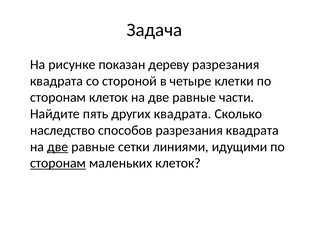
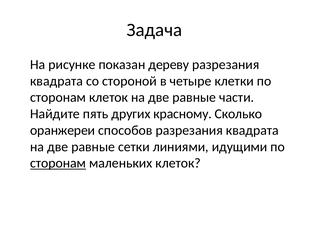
других квадрата: квадрата -> красному (183, 114)
наследство: наследство -> оранжереи (63, 131)
две underline: present -> none (58, 147)
